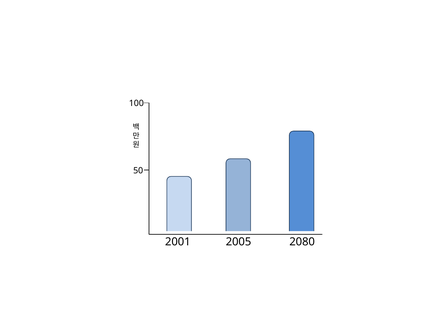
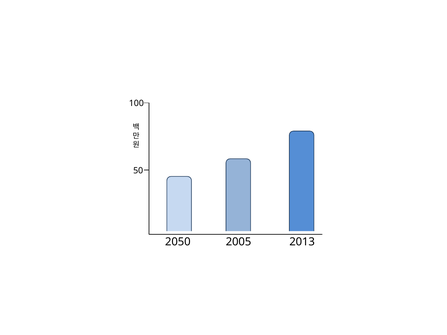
2001: 2001 -> 2050 (178, 242)
2080: 2080 -> 2013 (302, 242)
